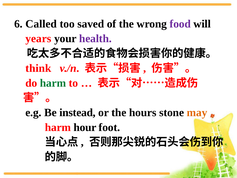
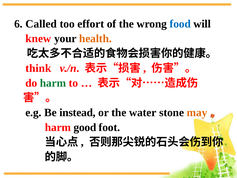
saved: saved -> effort (91, 24)
food colour: purple -> blue (180, 24)
years: years -> knew (38, 39)
health colour: purple -> orange (95, 39)
hours: hours -> water (143, 112)
hour: hour -> good (85, 127)
